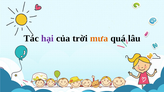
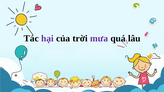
mưa colour: orange -> purple (99, 39)
